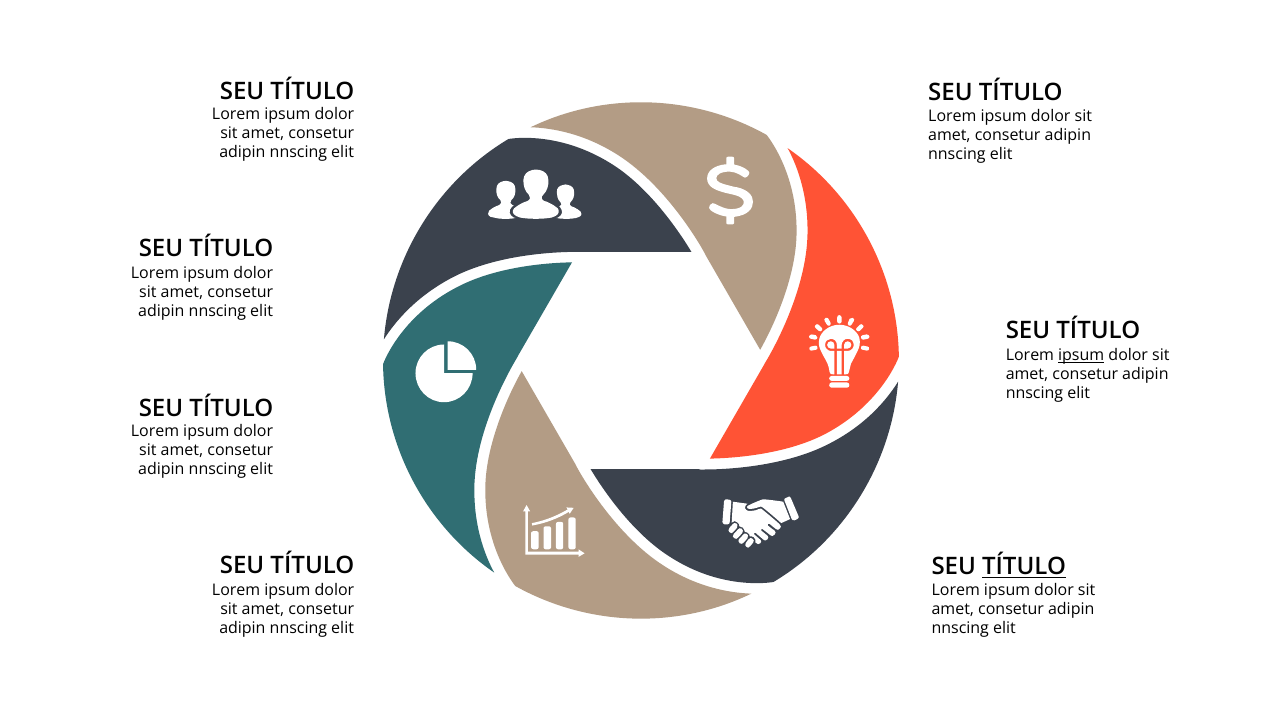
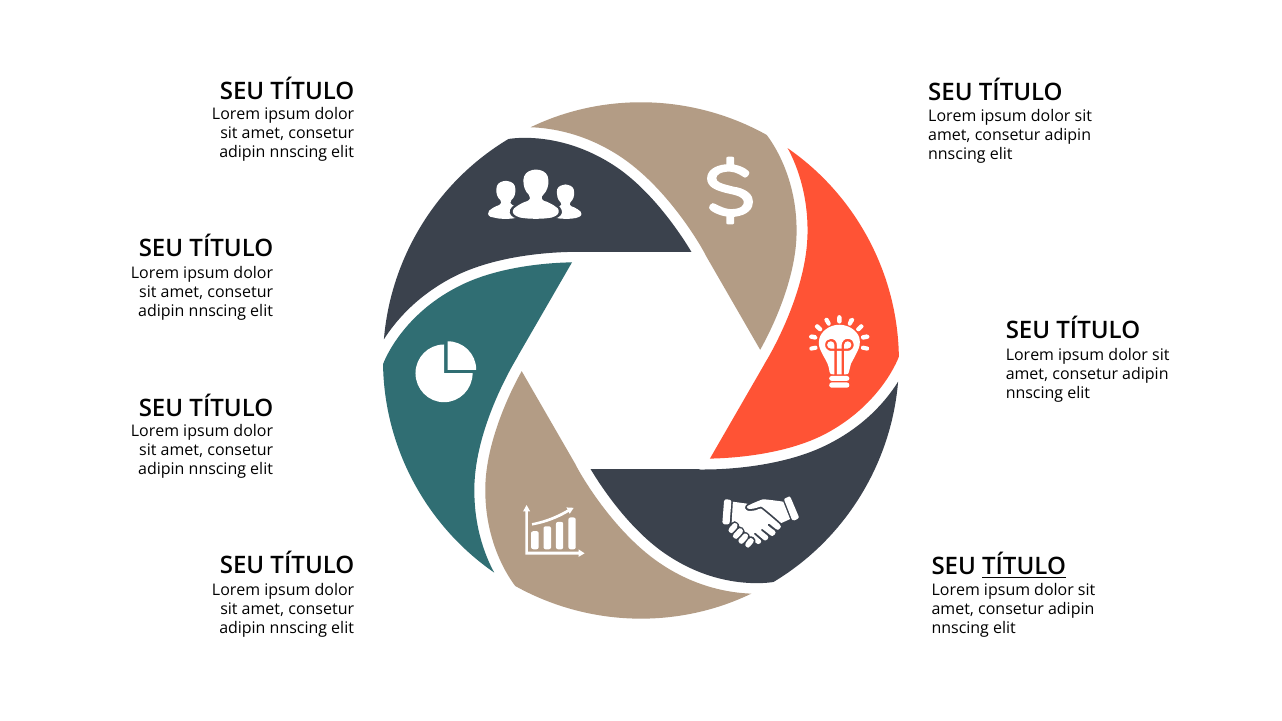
ipsum underline: present -> none (1081, 355)
